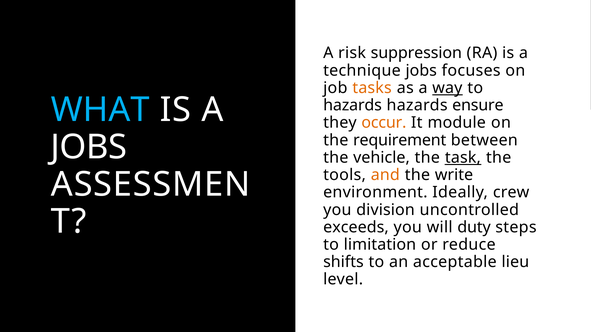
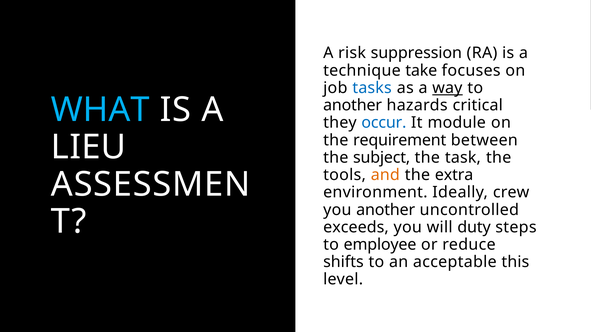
technique jobs: jobs -> take (421, 71)
tasks colour: orange -> blue (372, 88)
hazards: hazards -> another (353, 105)
ensure: ensure -> critical (478, 105)
occur colour: orange -> blue (384, 123)
JOBS: JOBS -> LIEU (89, 147)
vehicle: vehicle -> subject (382, 158)
task underline: present -> none (463, 158)
write: write -> extra (454, 175)
you division: division -> another (386, 210)
limitation: limitation -> employee (380, 245)
lieu: lieu -> this (515, 262)
